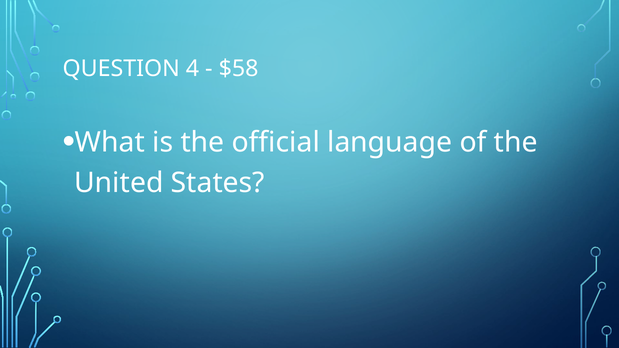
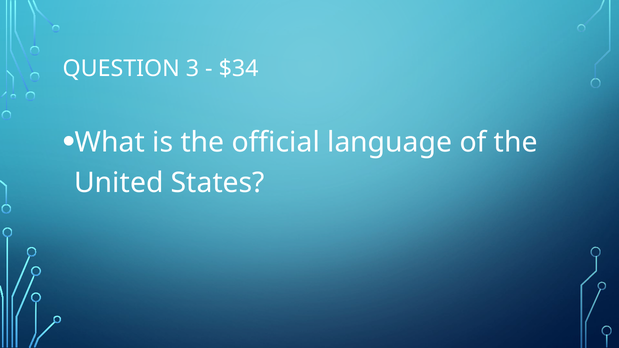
4: 4 -> 3 (192, 69)
$58: $58 -> $34 (239, 69)
